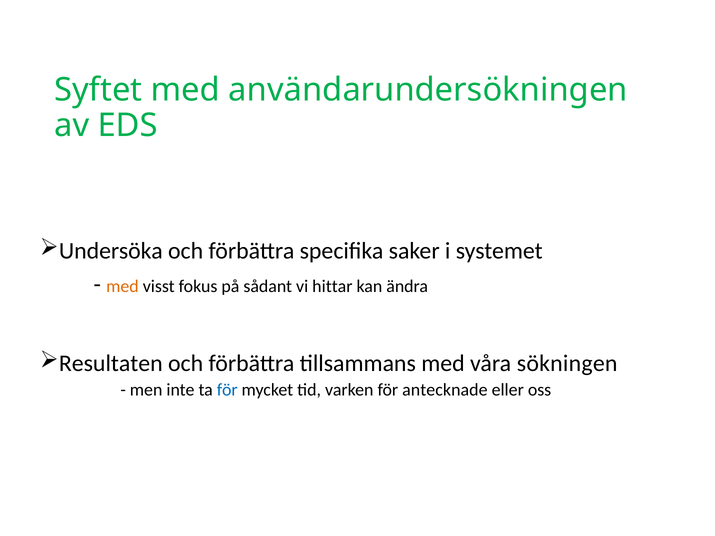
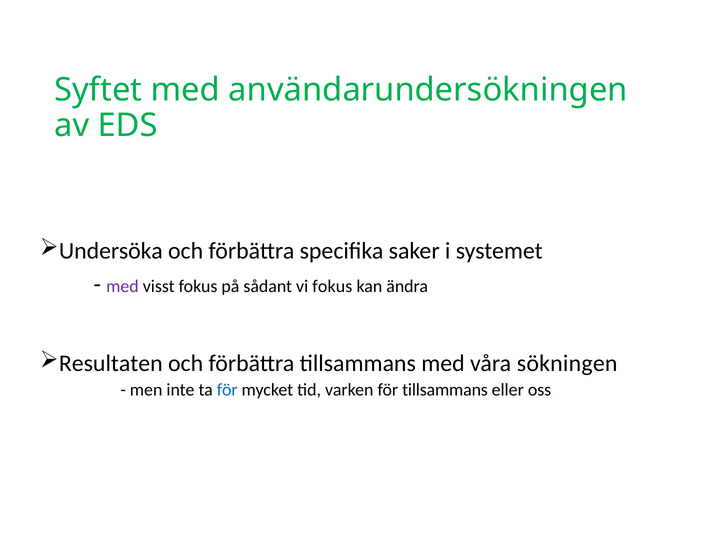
med colour: orange -> purple (122, 286)
vi hittar: hittar -> fokus (332, 286)
för antecknade: antecknade -> tillsammans (445, 390)
